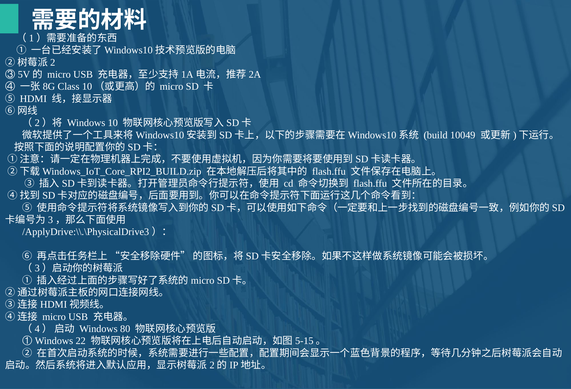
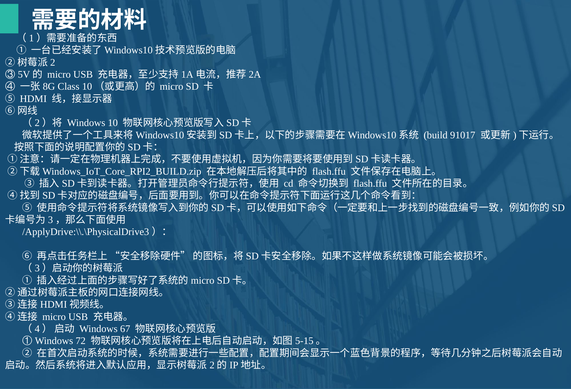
10049: 10049 -> 91017 (463, 135)
80: 80 -> 67 (125, 328)
22: 22 -> 72 (81, 340)
